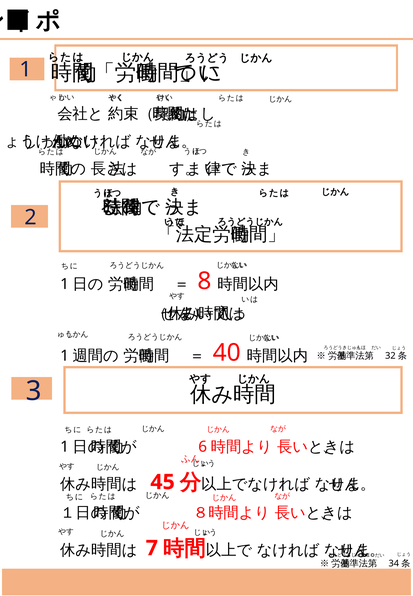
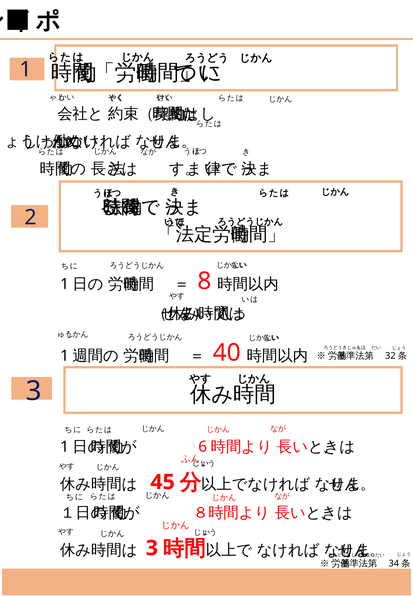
7: 7 -> 3 (152, 549)
